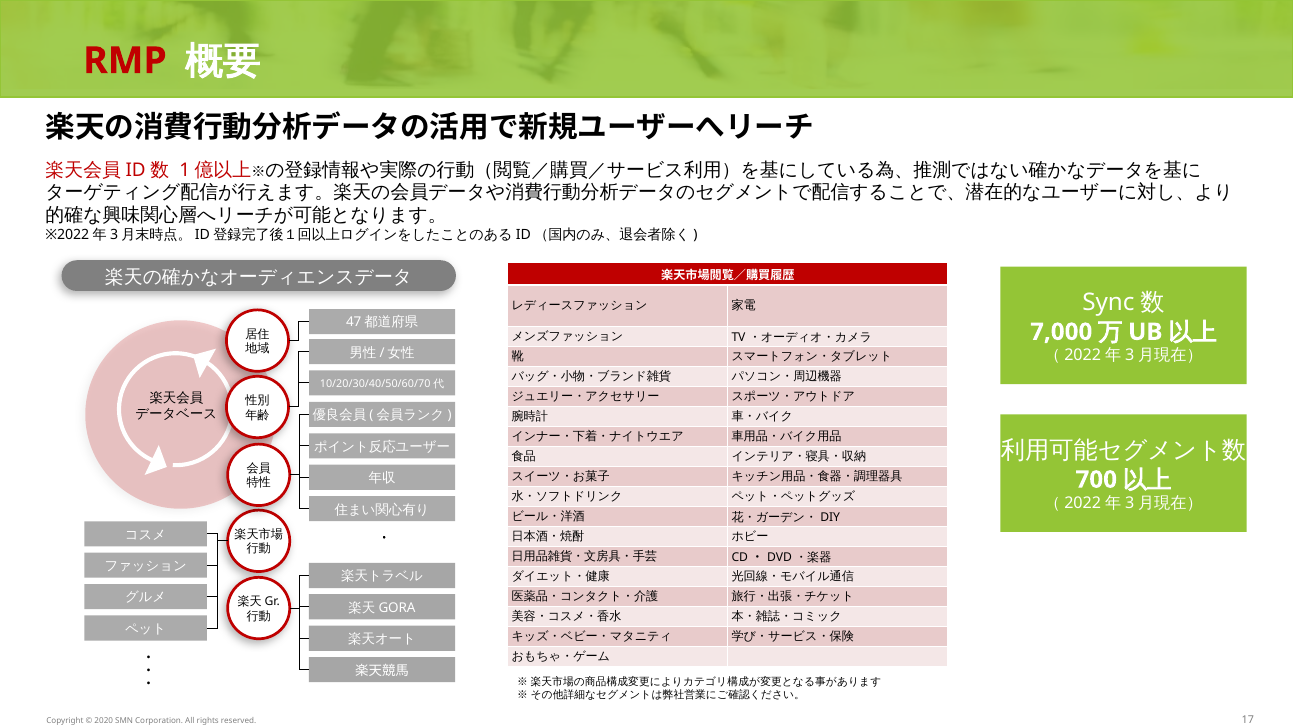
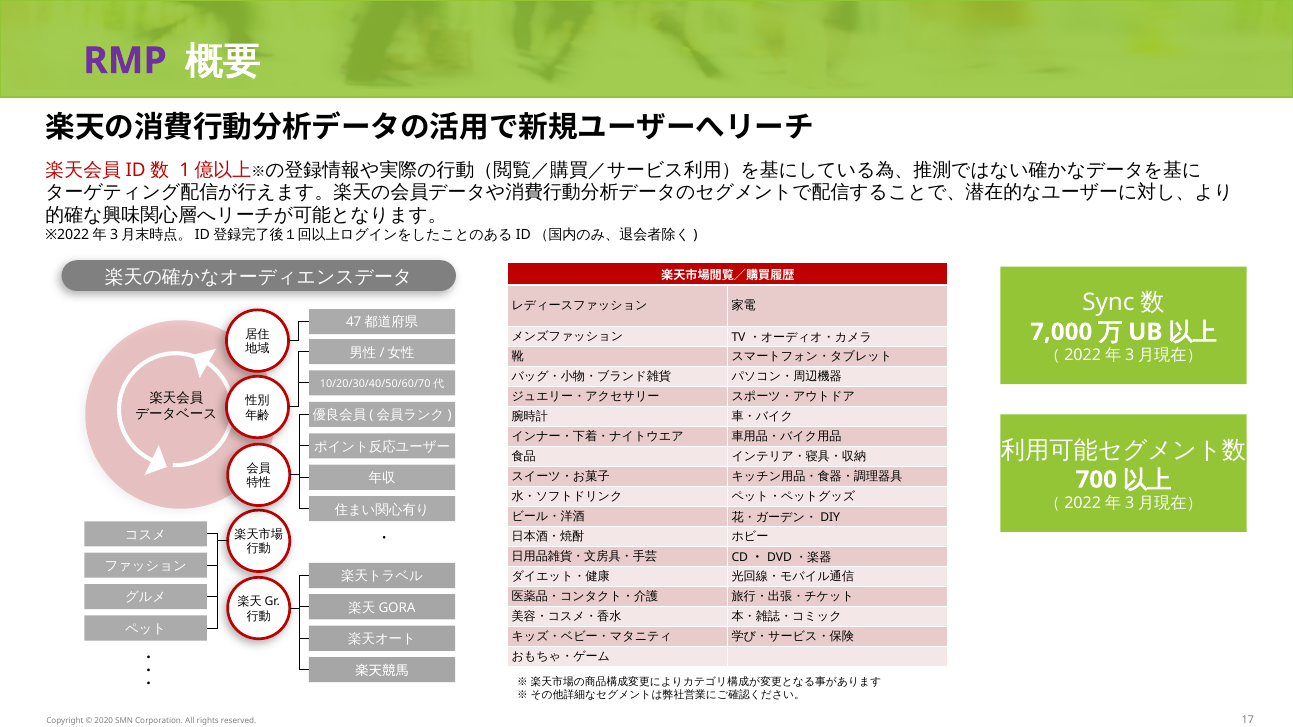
RMP colour: red -> purple (125, 61)
